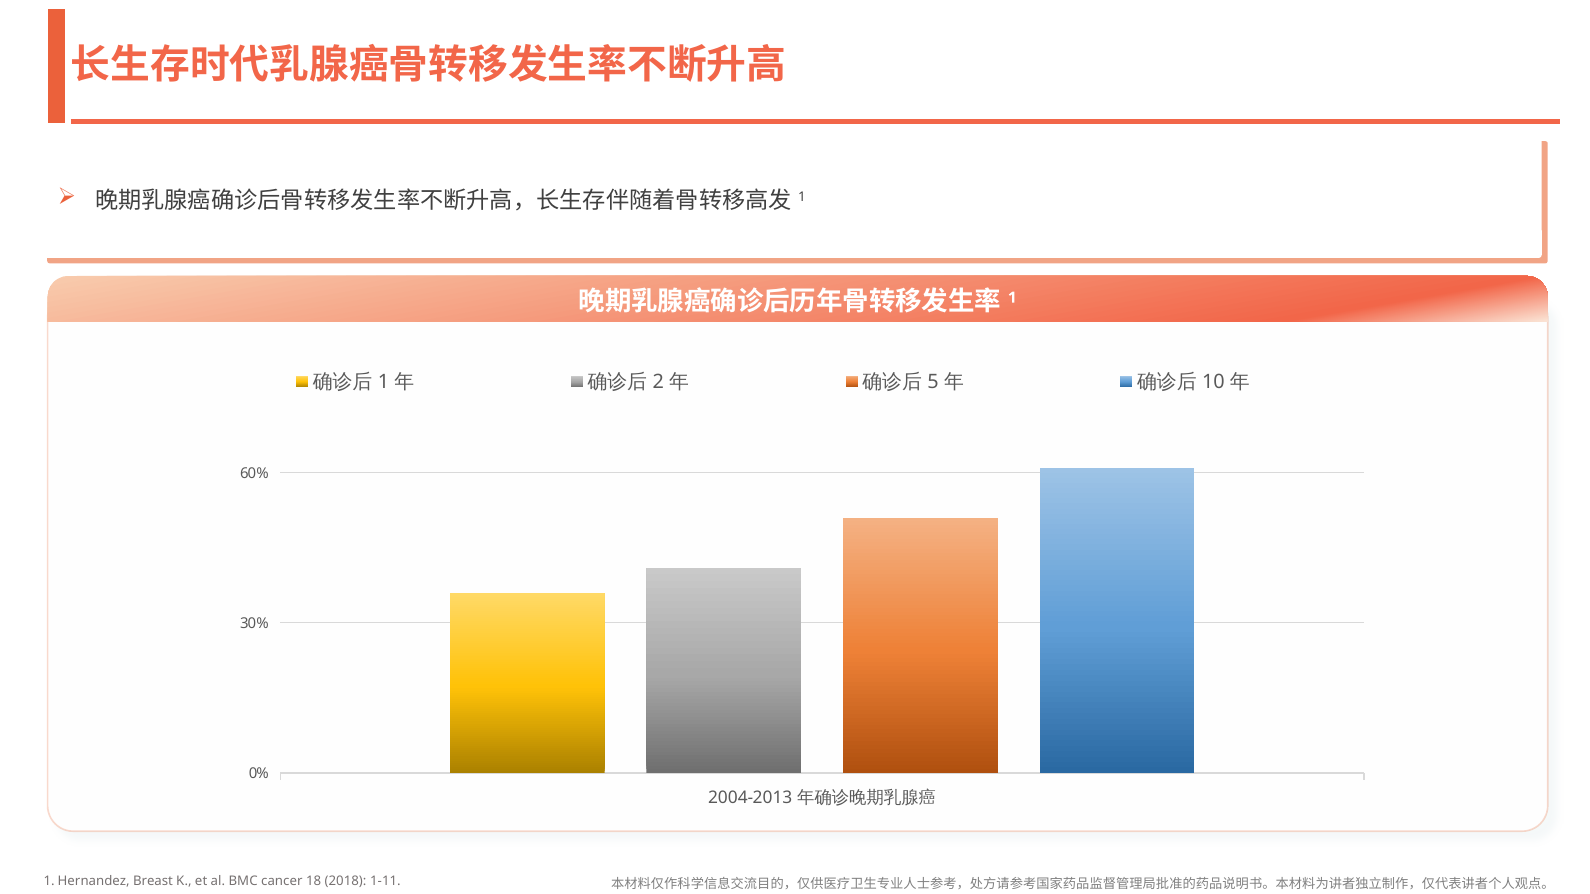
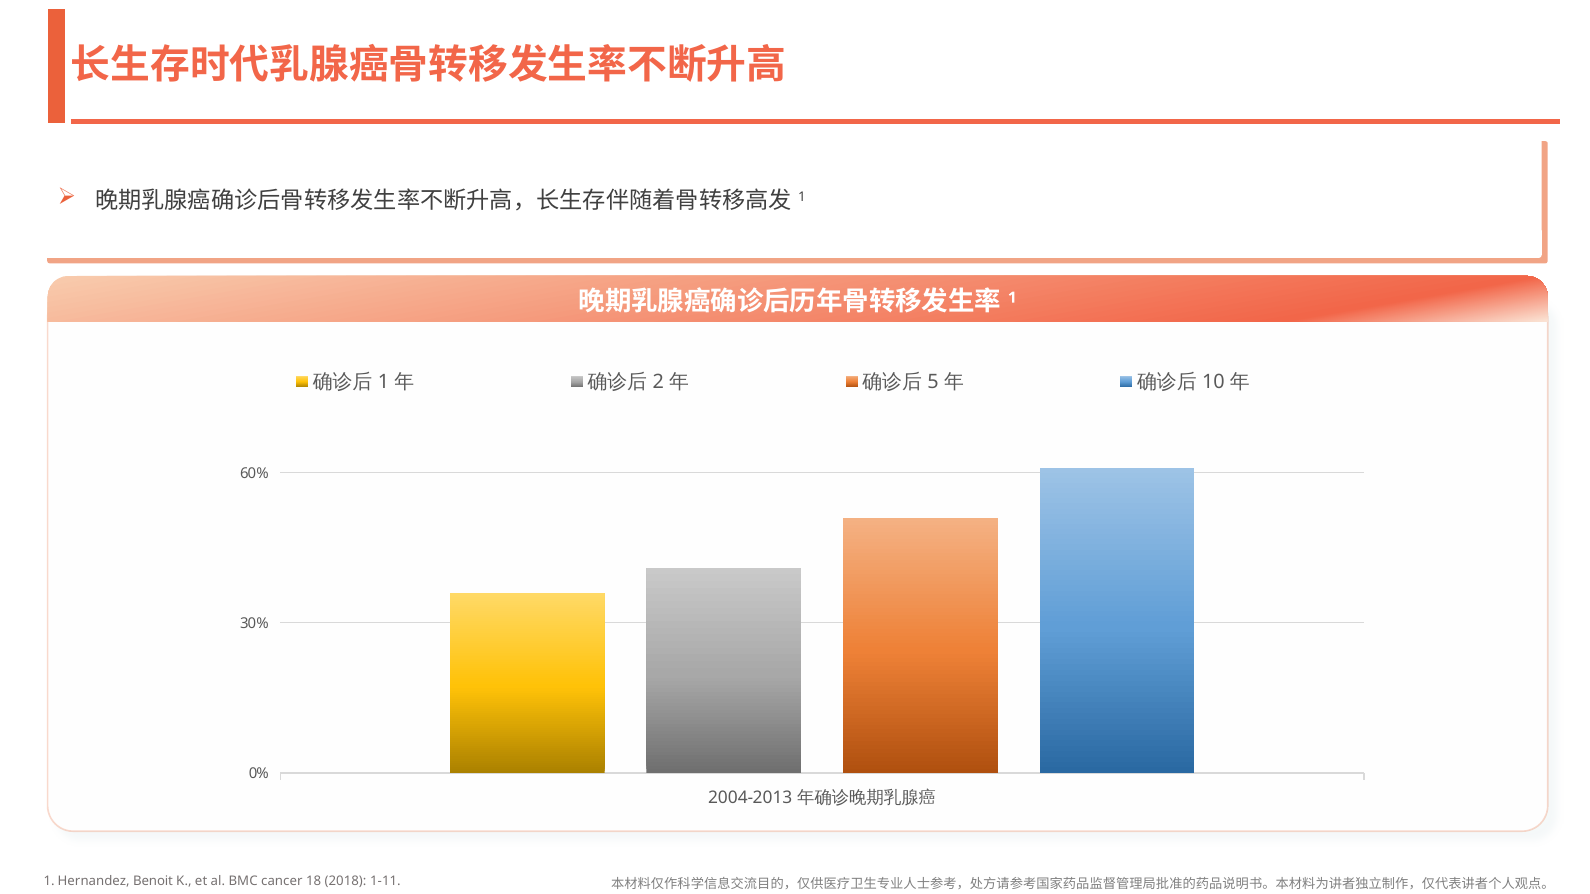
Breast: Breast -> Benoit (153, 881)
